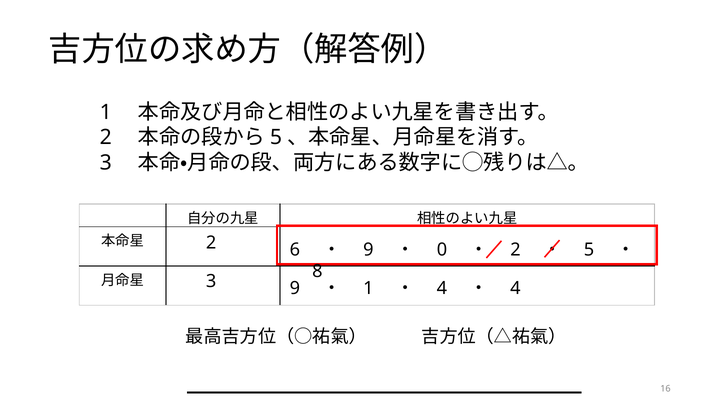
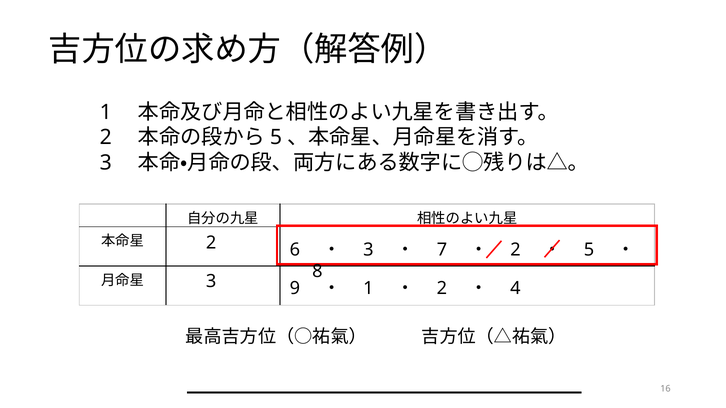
9: 9 -> 3 (368, 250)
0: 0 -> 7 (442, 250)
4: 4 -> 2 (442, 288)
